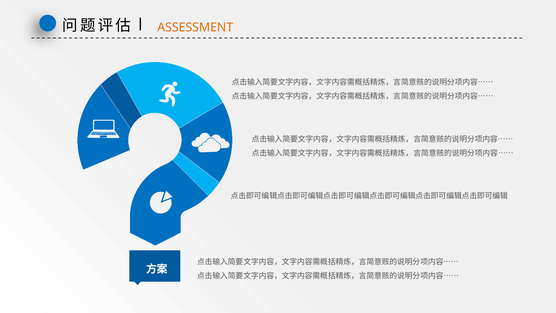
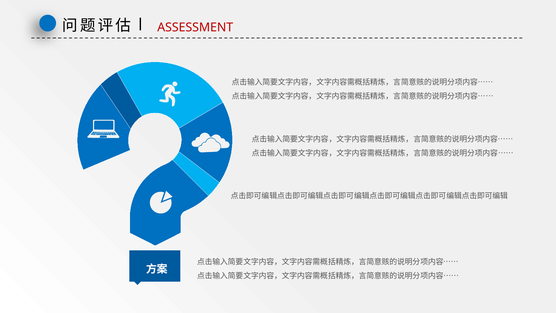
ASSESSMENT colour: orange -> red (195, 27)
